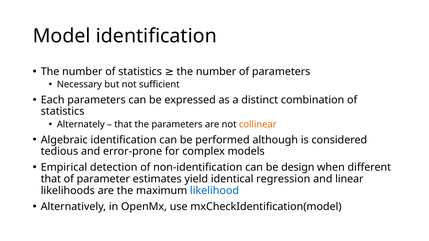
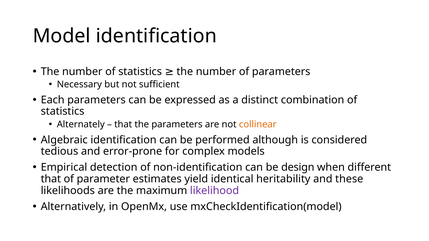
regression: regression -> heritability (283, 179)
linear: linear -> these (349, 179)
likelihood colour: blue -> purple (215, 191)
